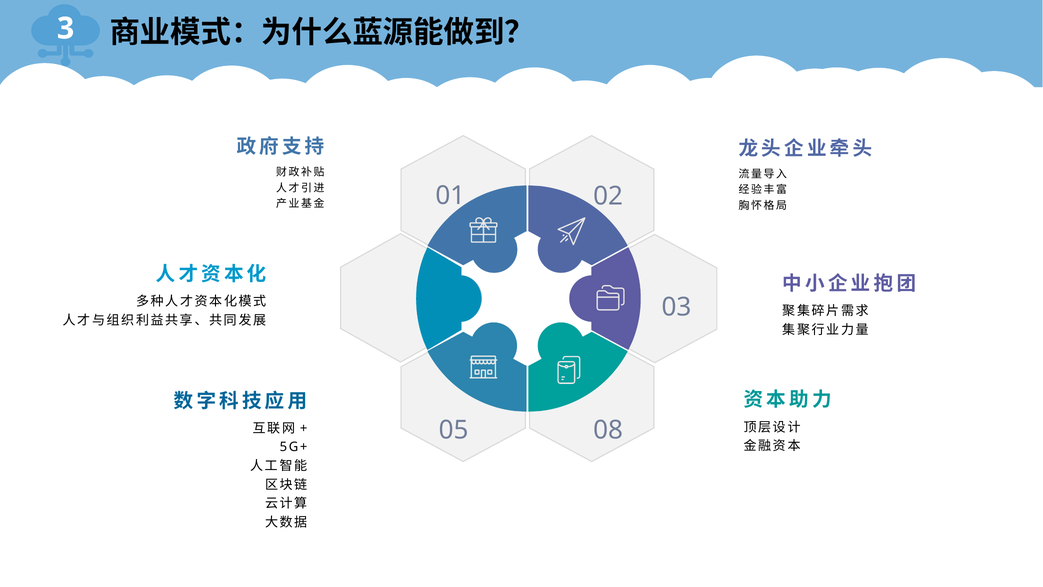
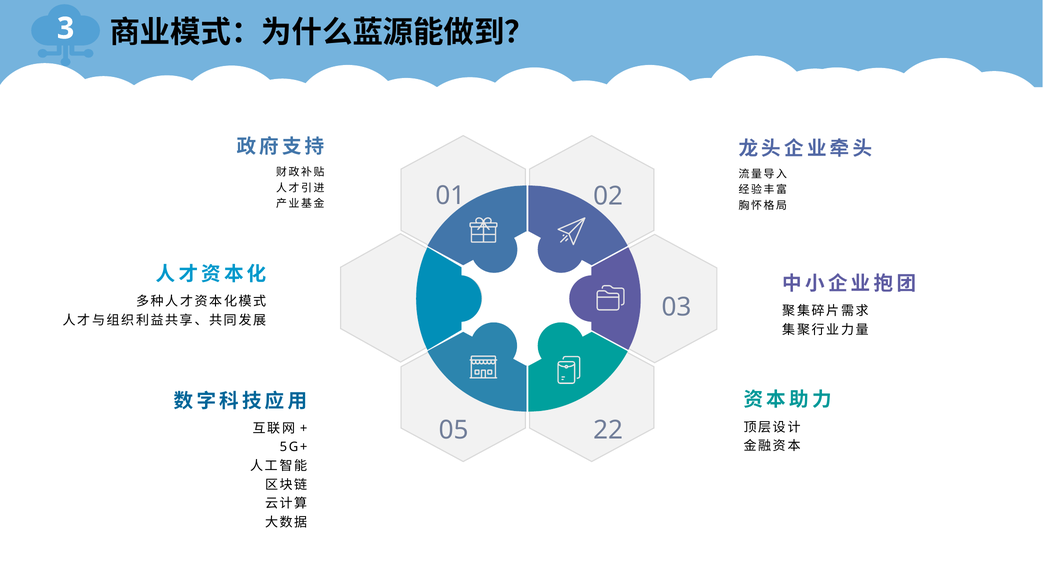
08: 08 -> 22 (608, 430)
